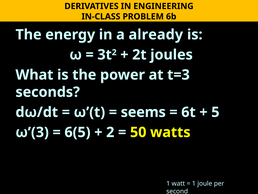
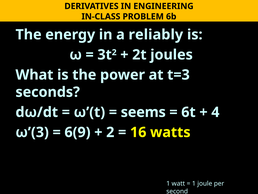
already: already -> reliably (156, 35)
5: 5 -> 4 (215, 112)
6(5: 6(5 -> 6(9 (78, 132)
50: 50 -> 16 (138, 132)
